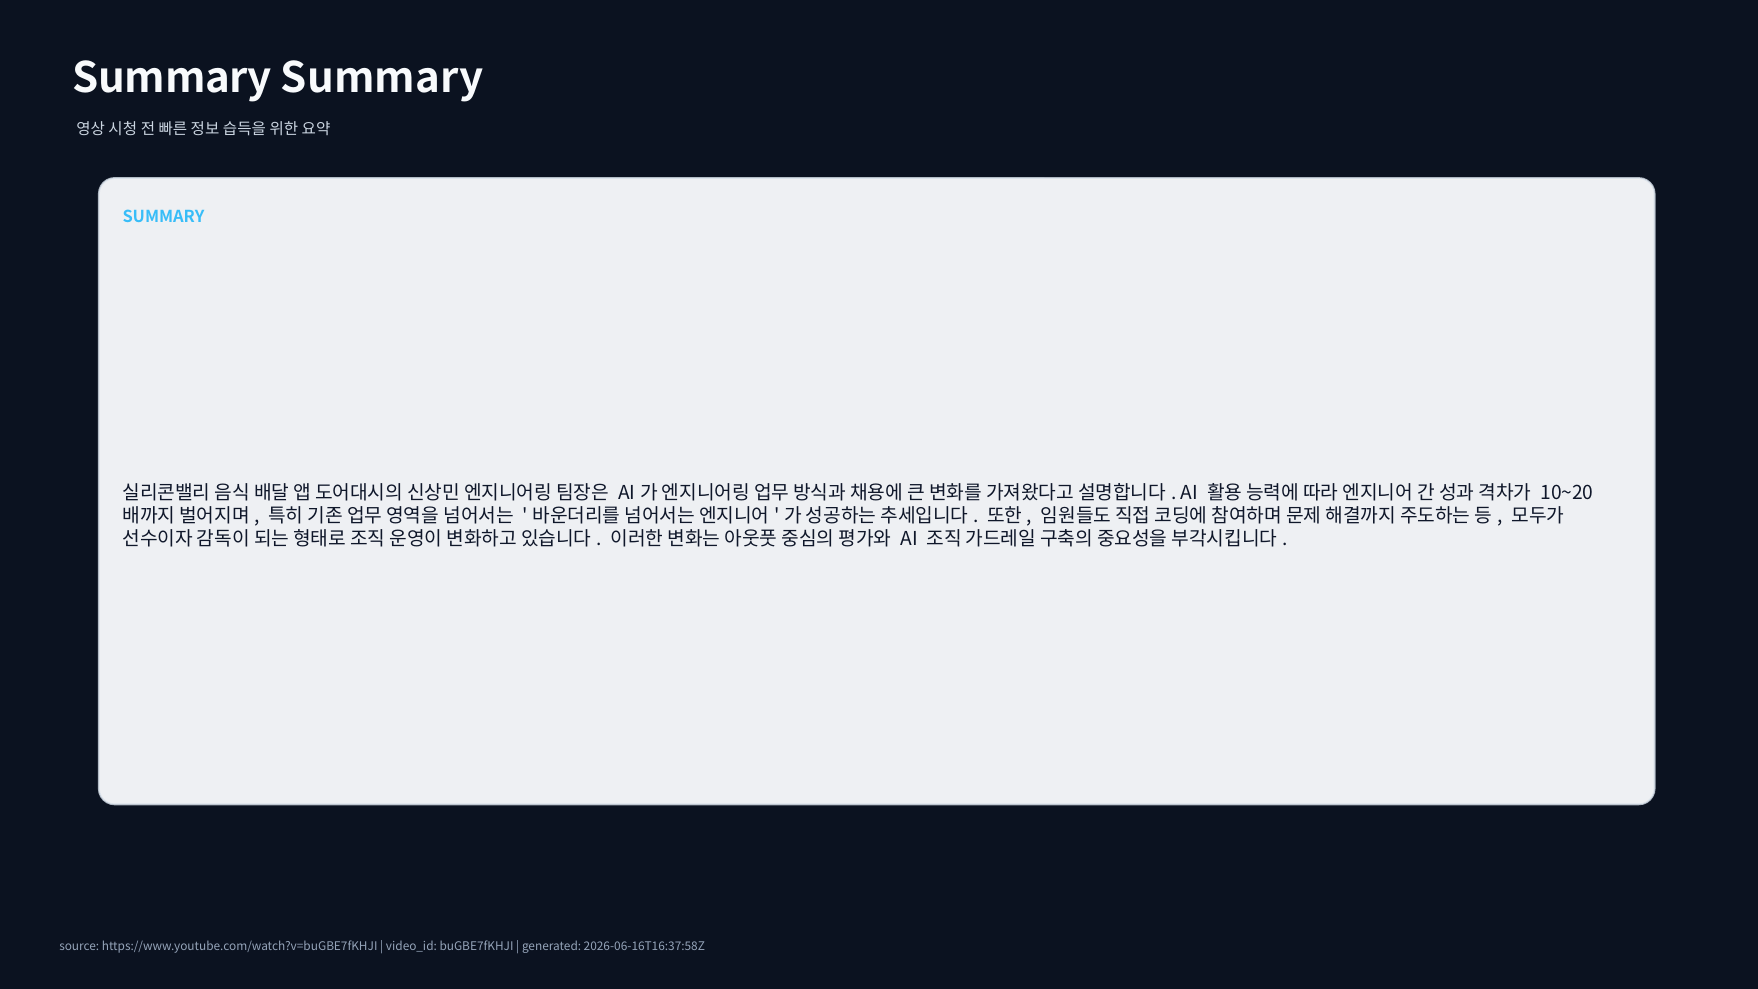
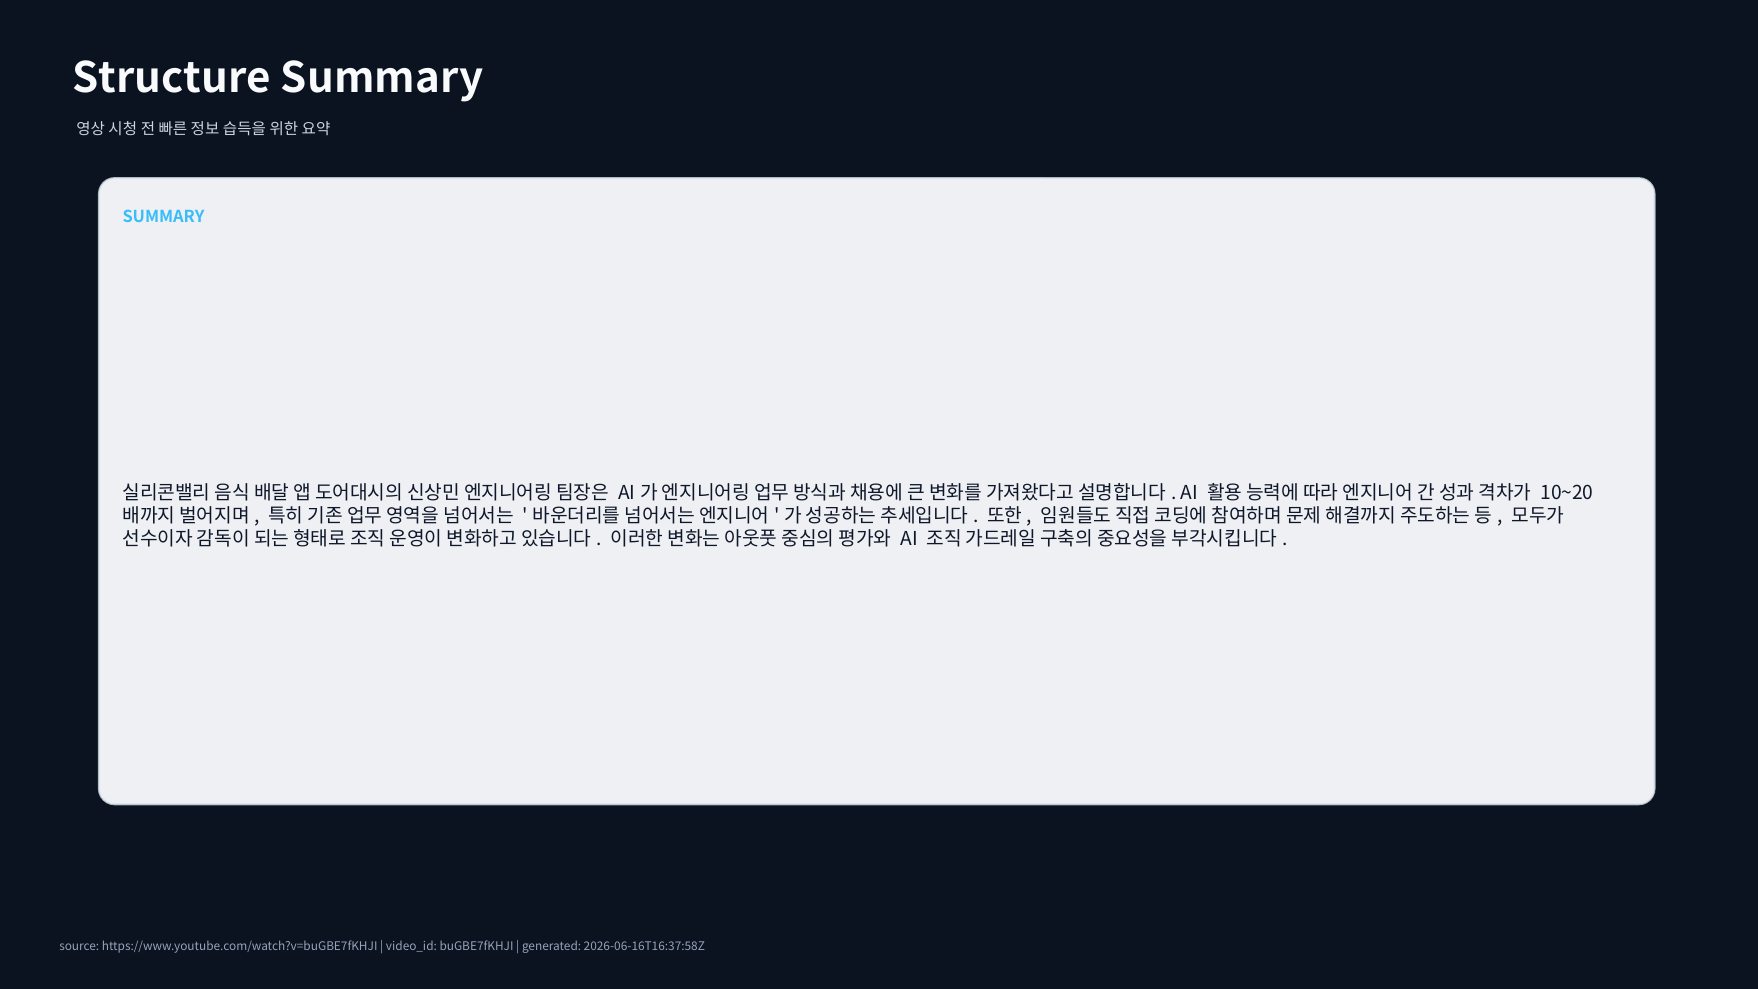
Summary: Summary -> Structure (172, 79)
